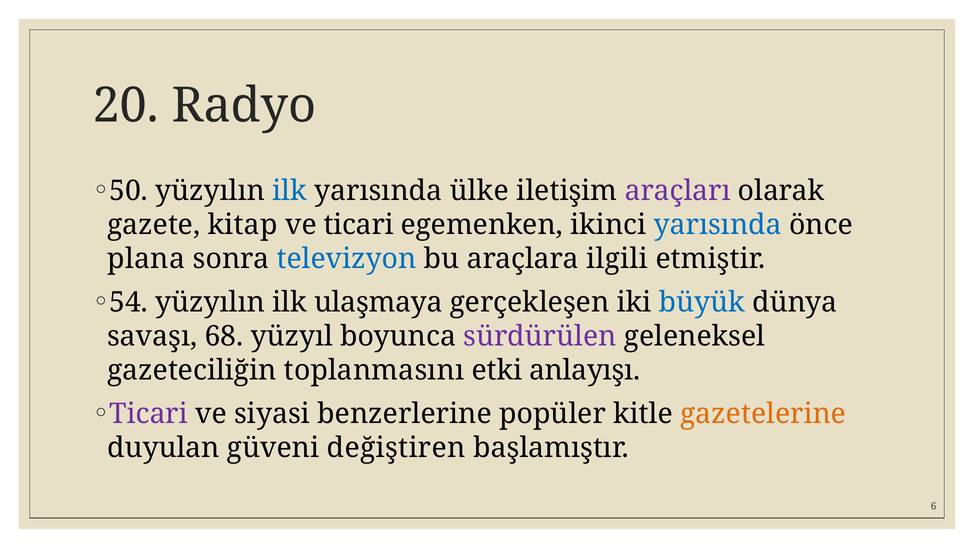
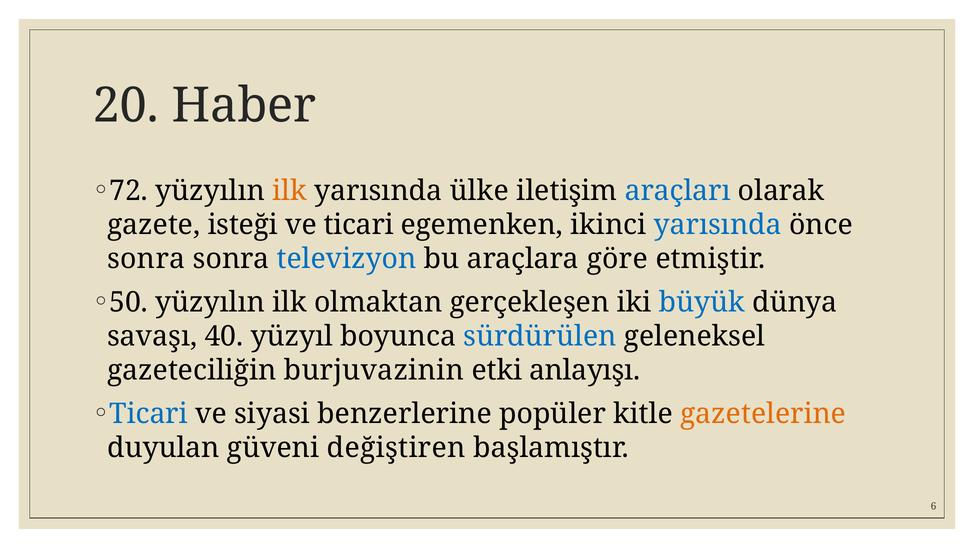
Radyo: Radyo -> Haber (244, 106)
50: 50 -> 72 (129, 191)
ilk colour: blue -> orange (290, 191)
araçları colour: purple -> blue (678, 191)
kitap: kitap -> isteği (243, 225)
plana: plana -> sonra (146, 259)
ilgili: ilgili -> göre (617, 259)
54: 54 -> 50 (129, 302)
ulaşmaya: ulaşmaya -> olmaktan (378, 302)
68: 68 -> 40 (224, 336)
sürdürülen colour: purple -> blue (540, 336)
toplanmasını: toplanmasını -> burjuvazinin (374, 370)
Ticari colour: purple -> blue (149, 414)
